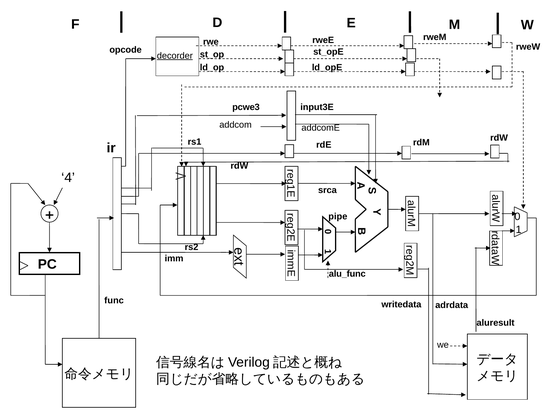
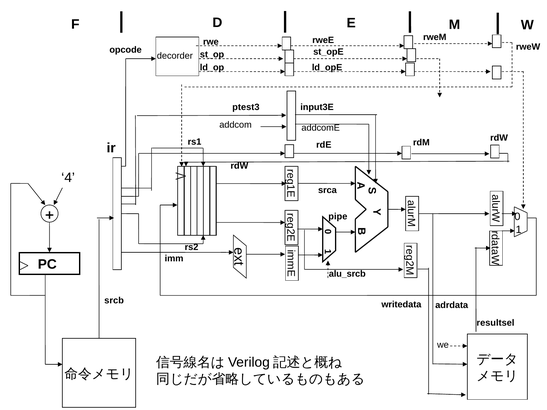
decorder underline: present -> none (175, 56)
pcwe3: pcwe3 -> ptest3 (246, 107)
alu_func: alu_func -> alu_srcb (347, 274)
func: func -> srcb (114, 301)
aluresult: aluresult -> resultsel (496, 323)
